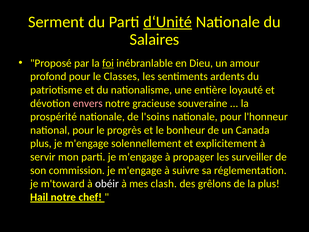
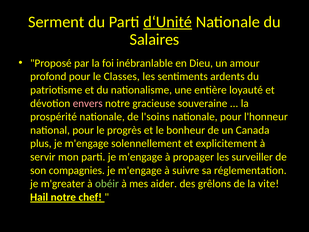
foi underline: present -> none (108, 63)
commission: commission -> compagnies (77, 170)
m'toward: m'toward -> m'greater (63, 184)
obéir colour: white -> light green (107, 184)
clash: clash -> aider (164, 184)
la plus: plus -> vite (269, 184)
